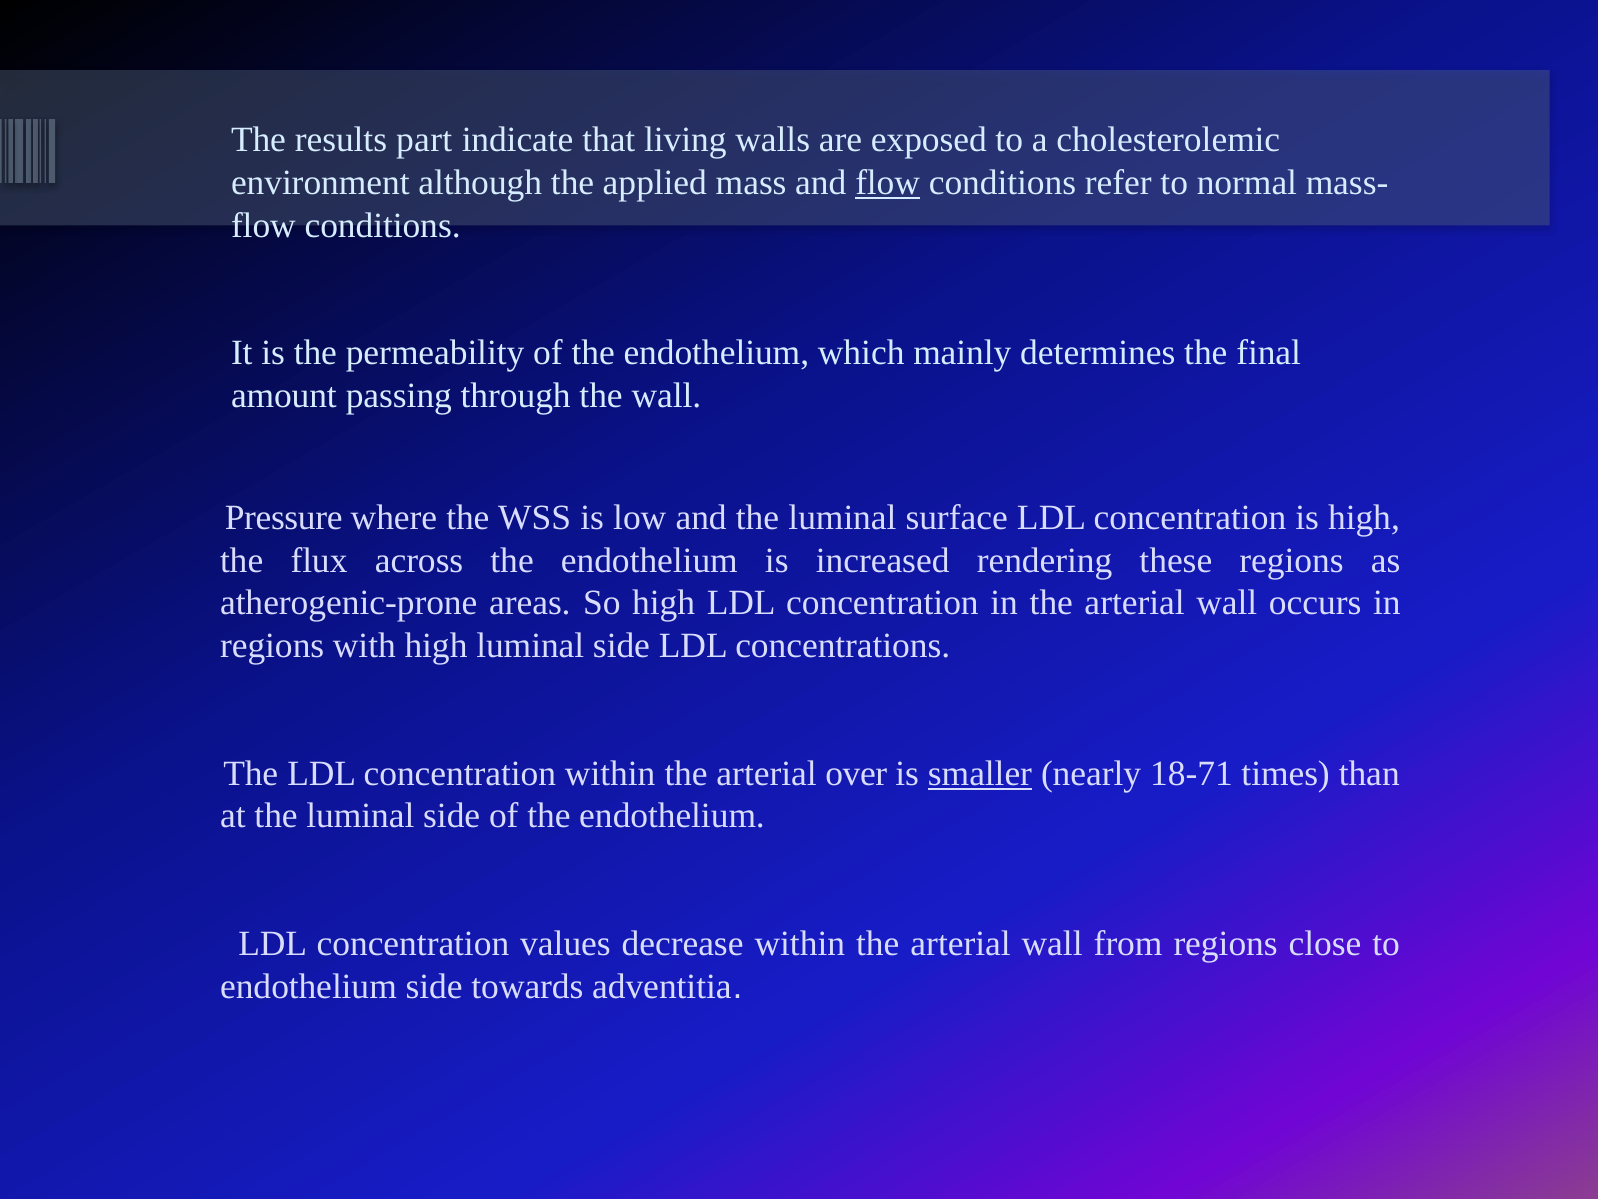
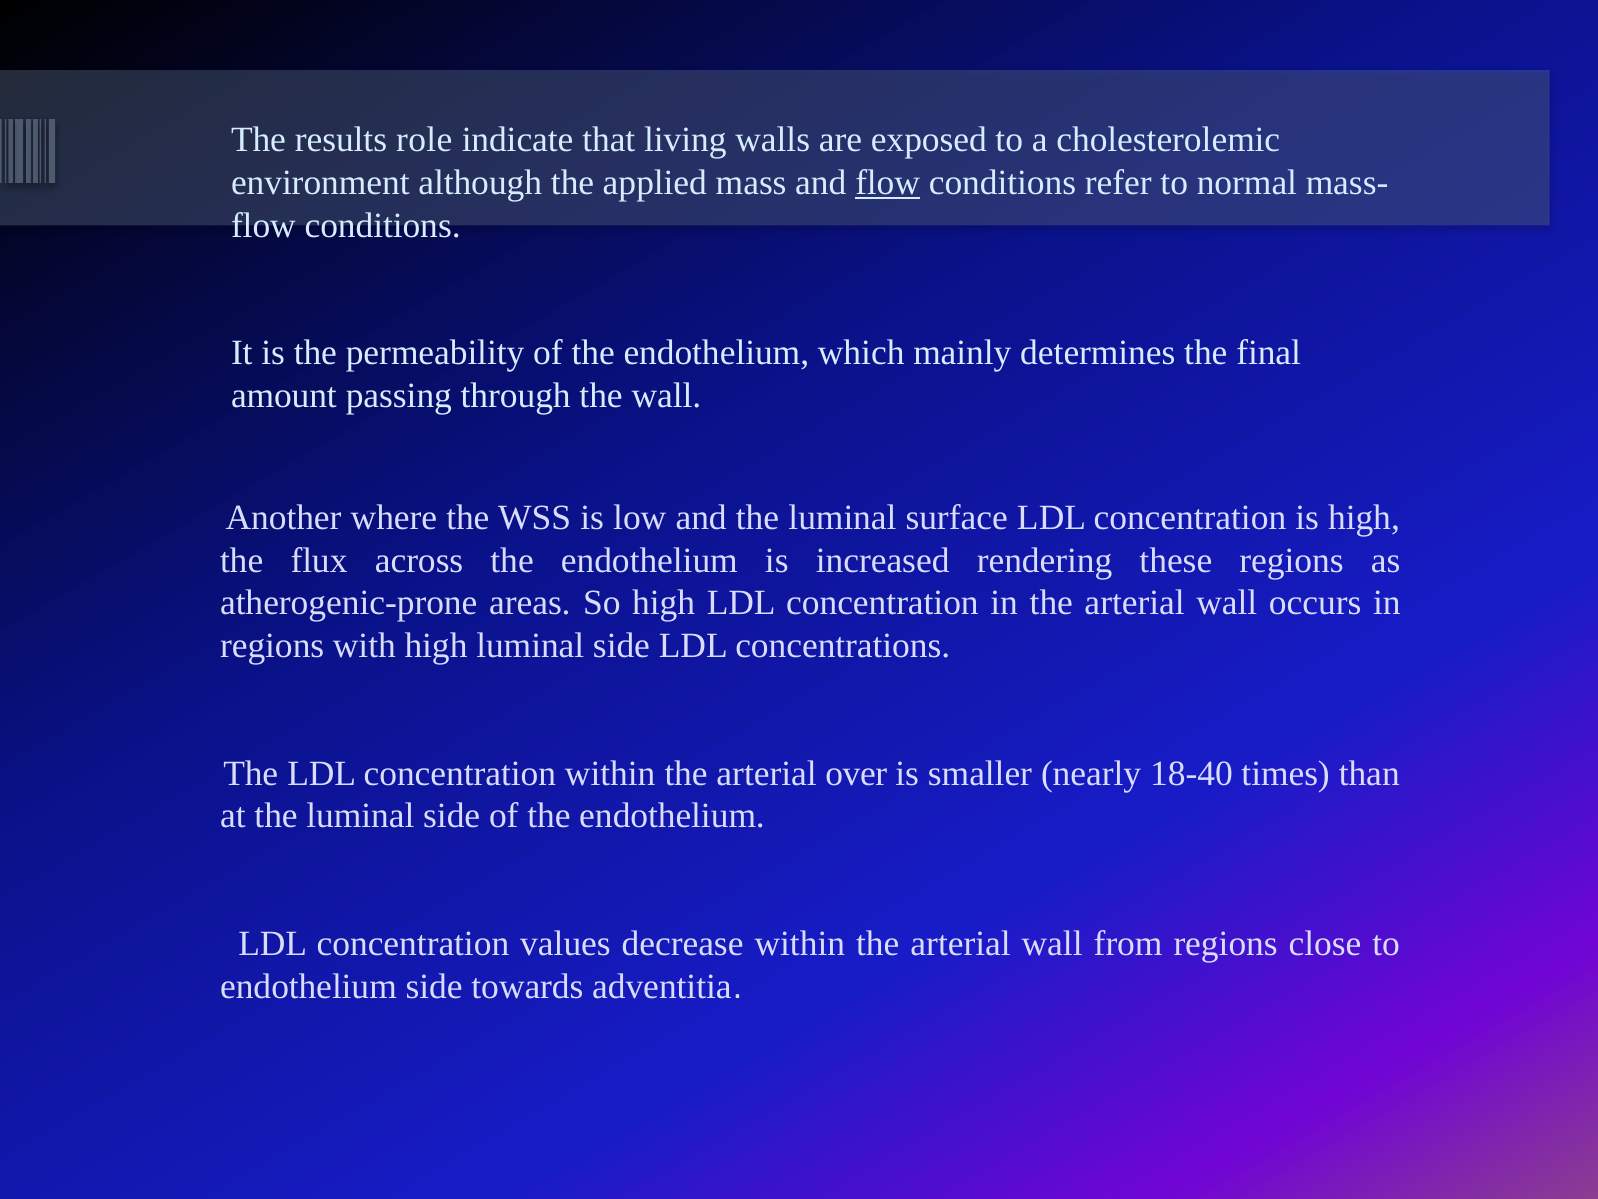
part: part -> role (424, 140)
Pressure: Pressure -> Another (284, 518)
smaller underline: present -> none (980, 773)
18-71: 18-71 -> 18-40 (1191, 773)
